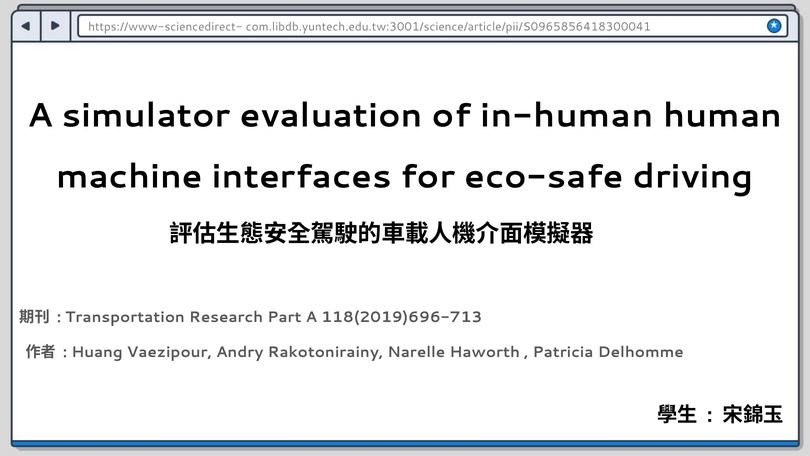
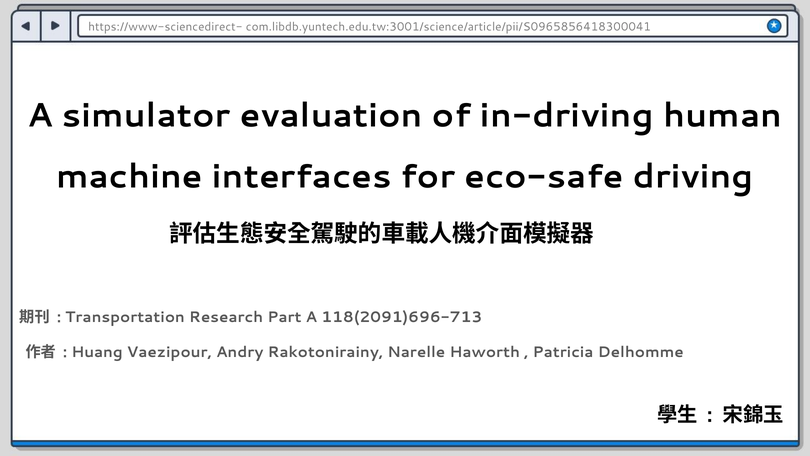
in-human: in-human -> in-driving (567, 116)
118(2019)696-713: 118(2019)696-713 -> 118(2091)696-713 (402, 317)
